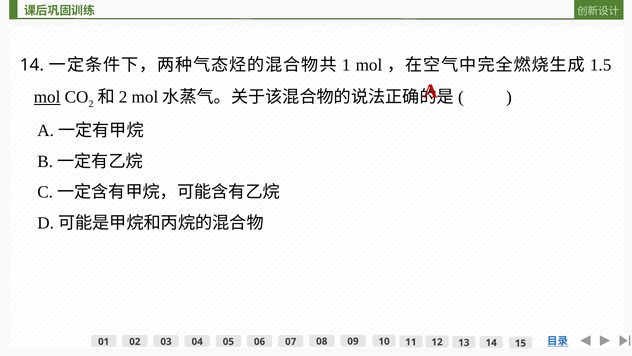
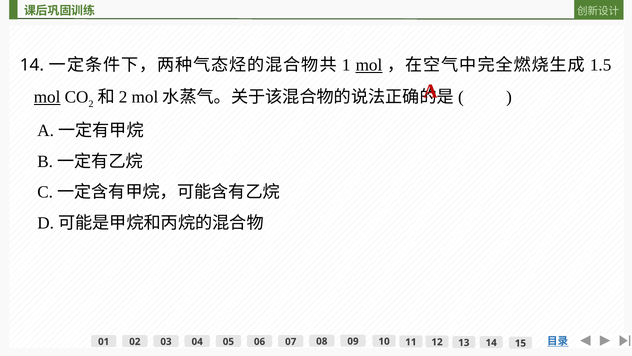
mol underline: none -> present (369, 65)
